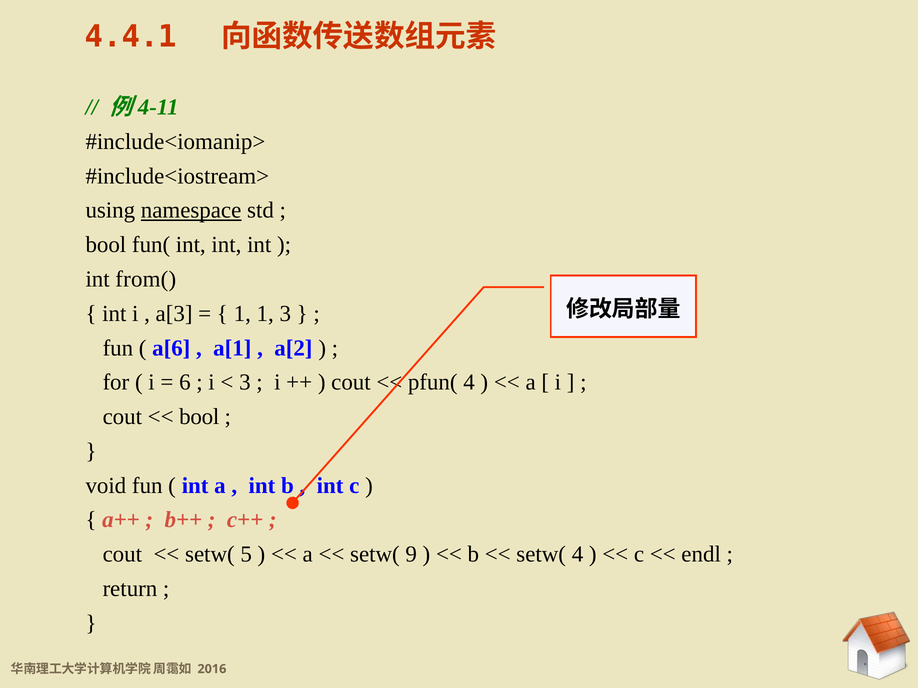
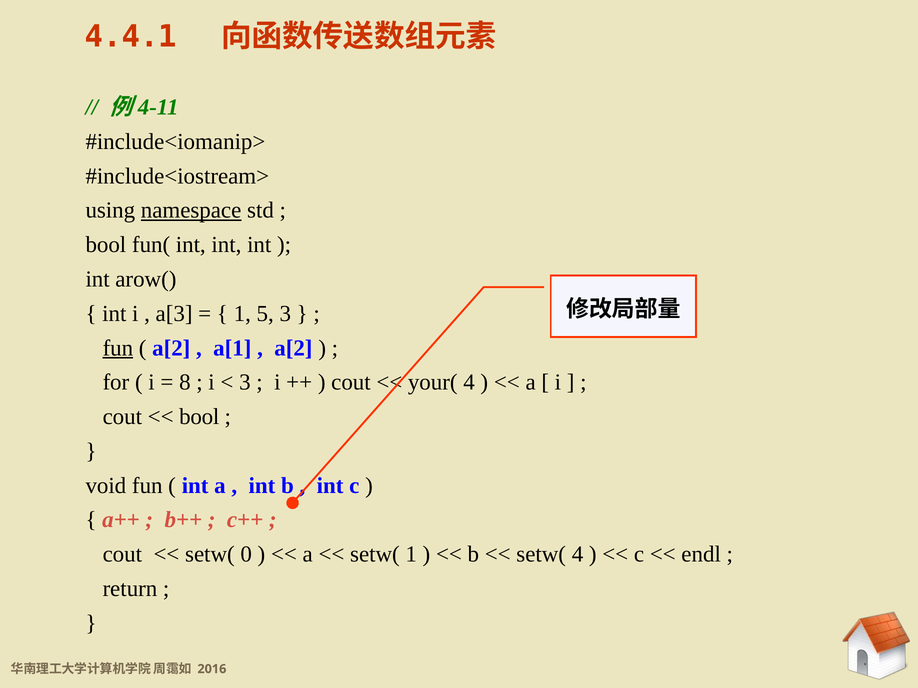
from(: from( -> arow( (146, 279)
1 1: 1 -> 5 (265, 314)
fun underline: none -> present (118, 348)
a[6: a[6 -> a[2 (171, 348)
6: 6 -> 8 (185, 383)
pfun(: pfun( -> your( (433, 383)
5: 5 -> 0 (246, 555)
setw( 9: 9 -> 1 (411, 555)
